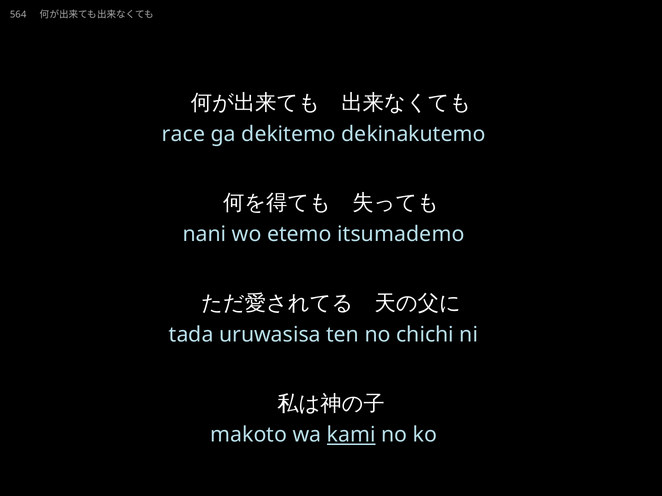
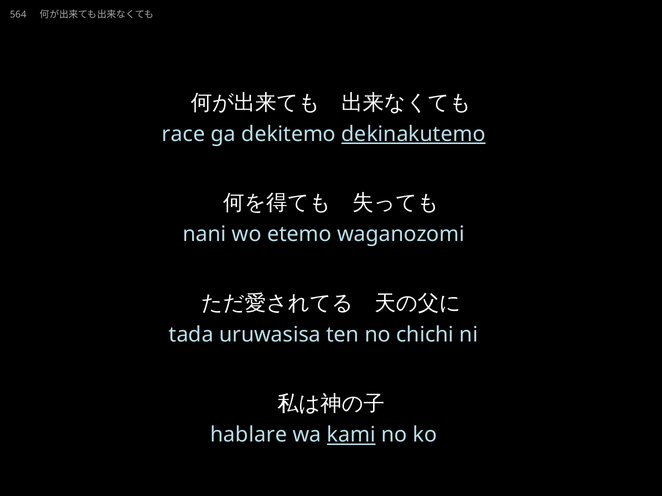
dekinakutemo underline: none -> present (413, 134)
itsumademo: itsumademo -> waganozomi (401, 235)
makoto: makoto -> hablare (249, 435)
